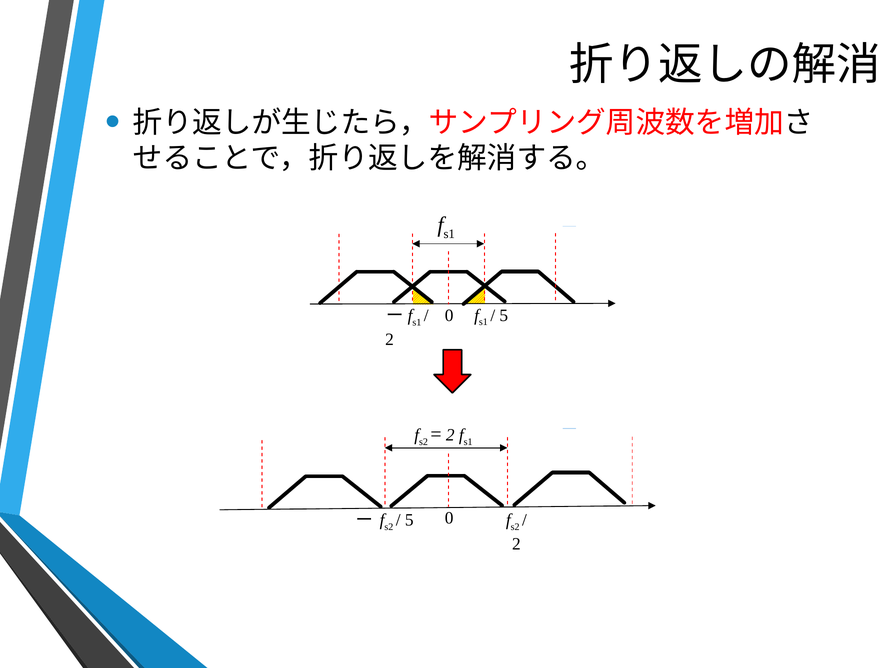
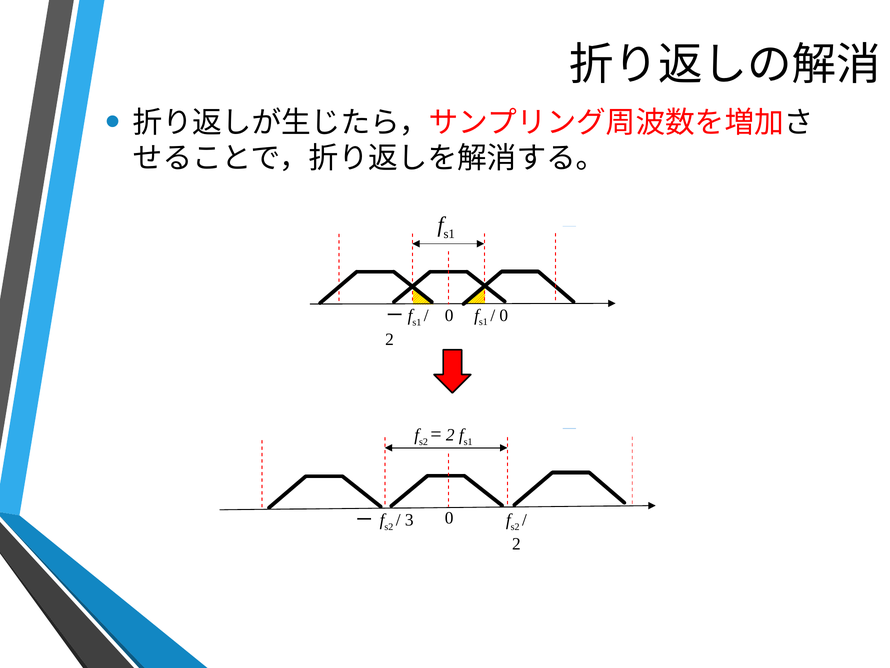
5: 5 -> 0 (504, 315)
5: 5 -> 3 (409, 520)
